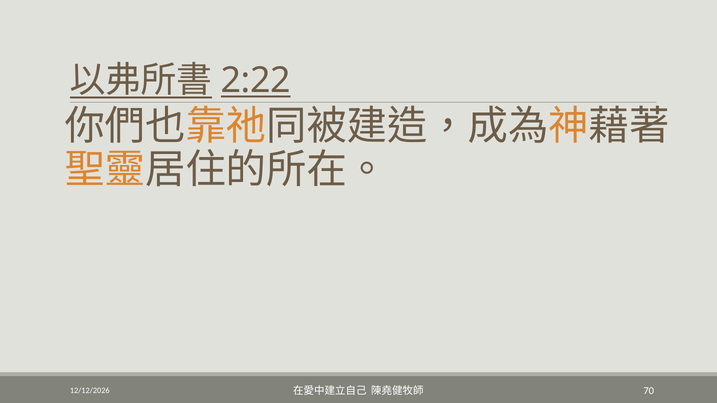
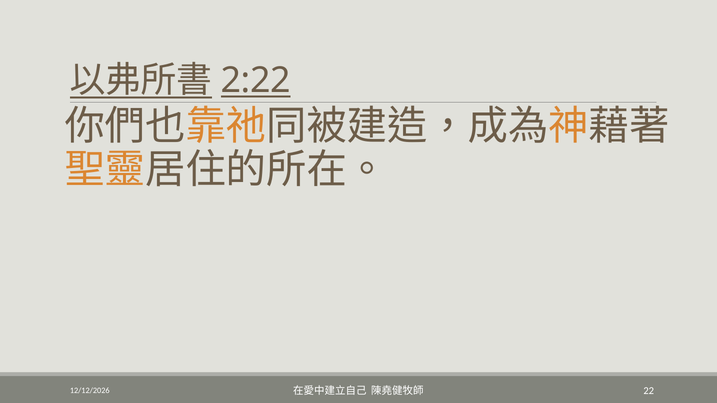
70: 70 -> 22 (649, 391)
